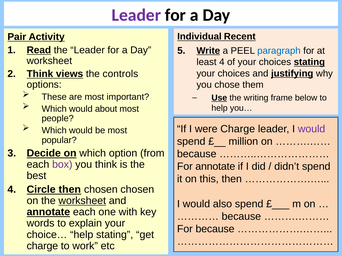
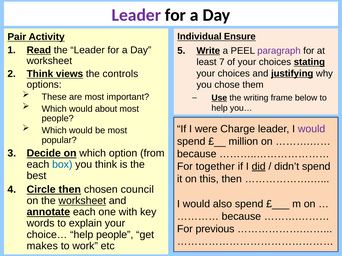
Recent: Recent -> Ensure (240, 37)
paragraph colour: blue -> purple (279, 51)
least 4: 4 -> 7 (222, 62)
box colour: purple -> blue (62, 165)
For annotate: annotate -> together (215, 167)
did underline: none -> present (259, 167)
chosen chosen: chosen -> council (137, 190)
For because: because -> previous (215, 229)
help stating: stating -> people (115, 235)
charge: charge -> makes (42, 246)
